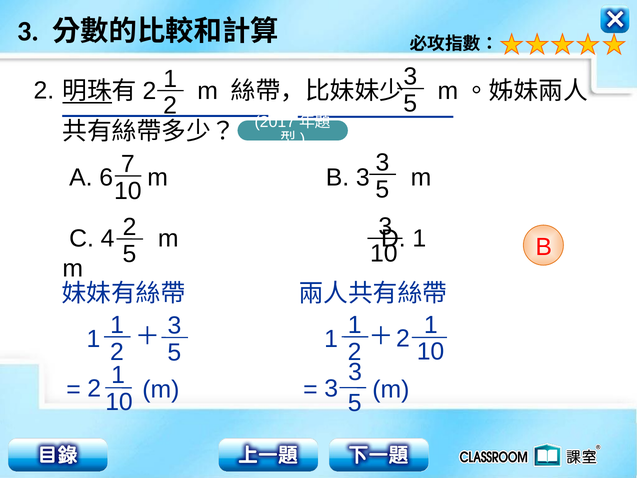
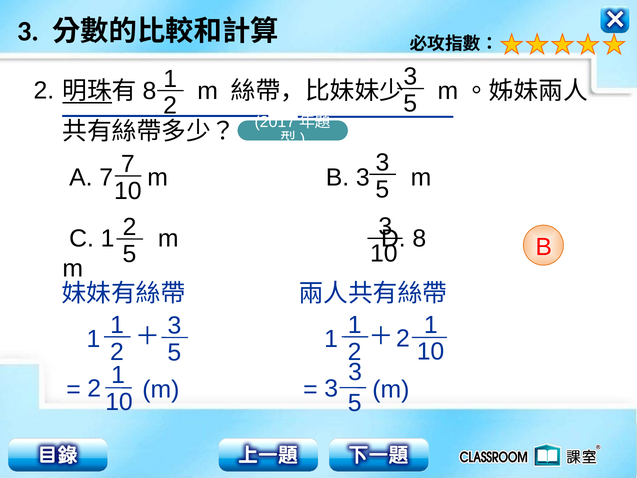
2: 2 -> 8 (149, 91)
A 6: 6 -> 7 (106, 177)
C 4: 4 -> 1 (108, 239)
1: 1 -> 8 (419, 239)
